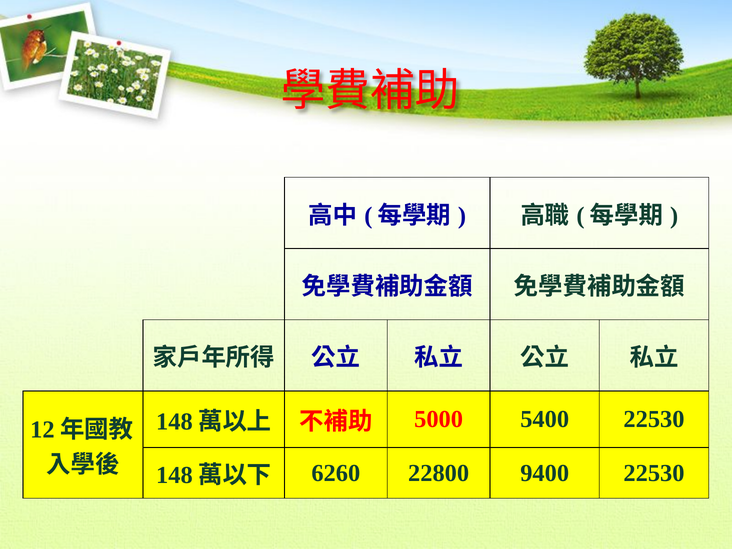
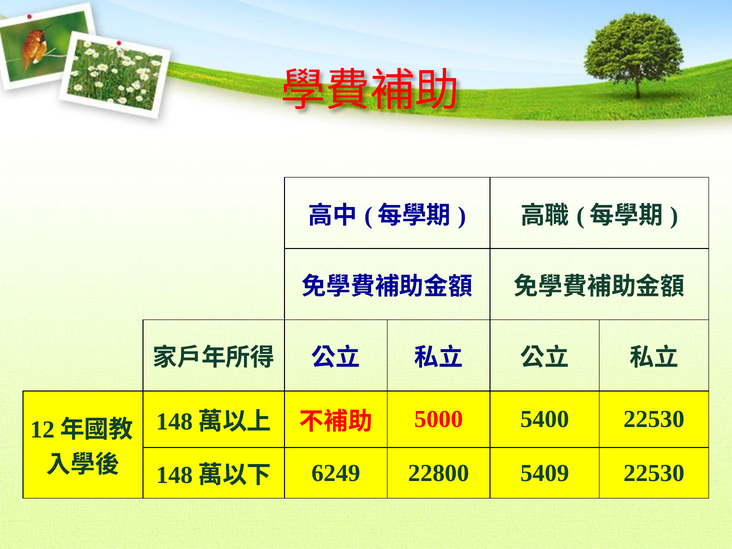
6260: 6260 -> 6249 (336, 473)
9400: 9400 -> 5409 (545, 473)
